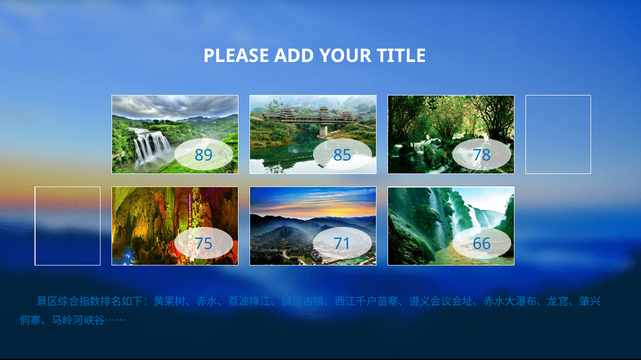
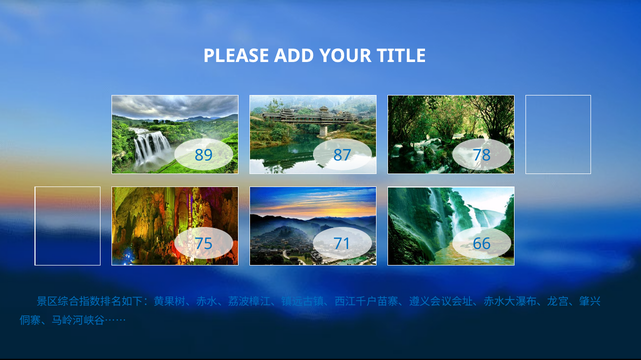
85: 85 -> 87 (342, 156)
